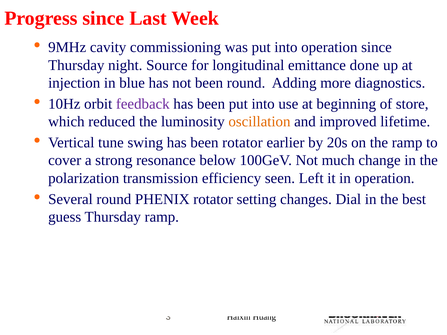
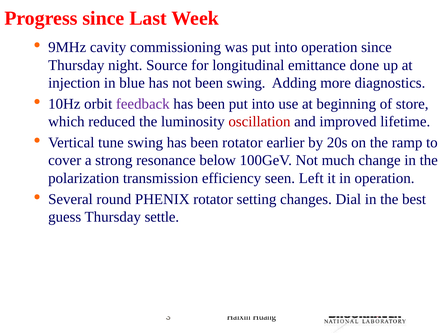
been round: round -> swing (246, 83)
oscillation colour: orange -> red (259, 122)
Thursday ramp: ramp -> settle (162, 217)
